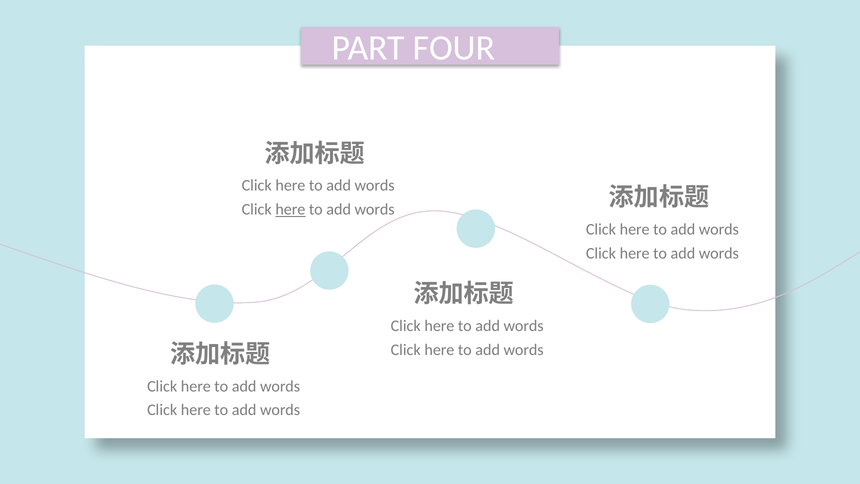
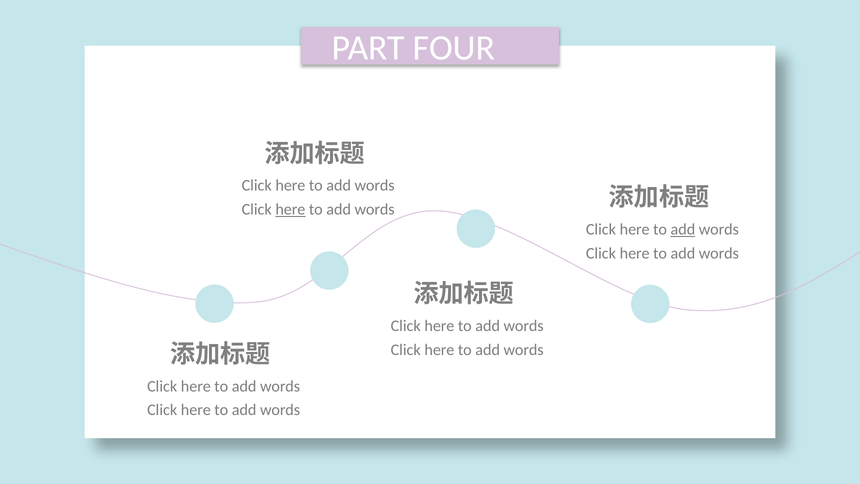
add underline: none -> present (683, 229)
